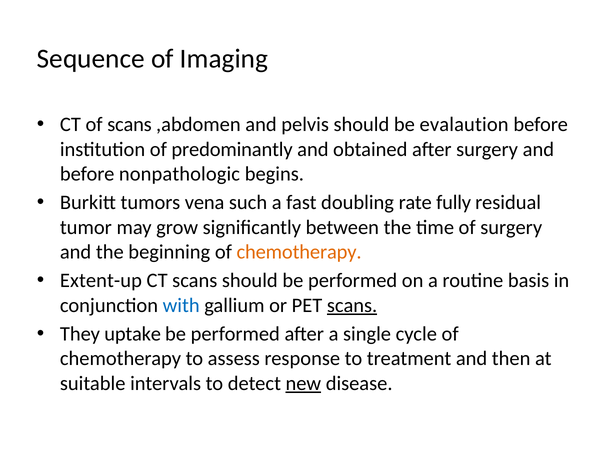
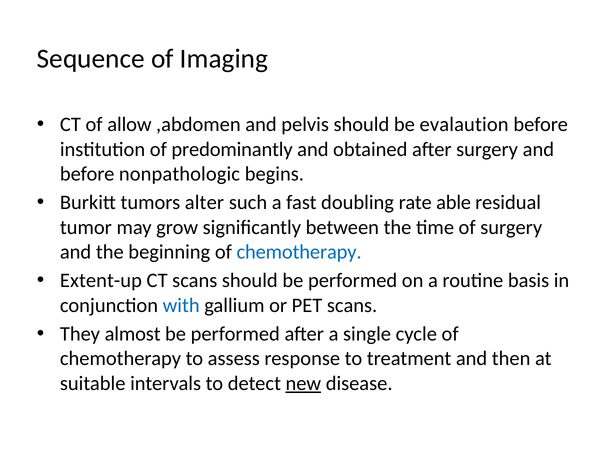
of scans: scans -> allow (129, 124)
vena: vena -> alter (204, 202)
fully: fully -> able (454, 202)
chemotherapy colour: orange -> blue (299, 252)
scans underline: present -> none (352, 305)
uptake: uptake -> almost (133, 334)
